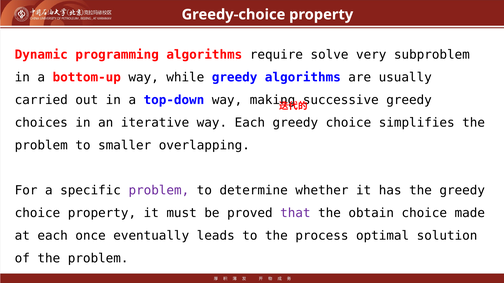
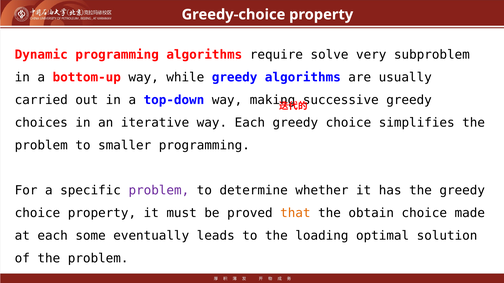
smaller overlapping: overlapping -> programming (204, 145)
that colour: purple -> orange (295, 213)
once: once -> some (91, 236)
process: process -> loading (322, 236)
